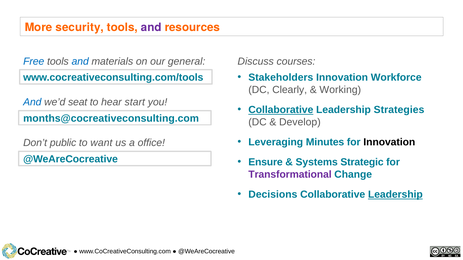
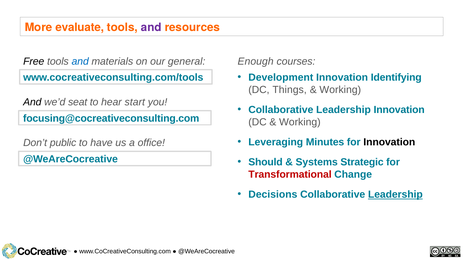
security: security -> evaluate (80, 27)
Free colour: blue -> black (34, 61)
Discuss: Discuss -> Enough (256, 61)
Stakeholders: Stakeholders -> Development (281, 78)
Workforce: Workforce -> Identifying (396, 78)
Clearly: Clearly -> Things (290, 90)
And colour: blue -> black (32, 102)
Collaborative underline: present -> none (281, 110)
Leadership Strategies: Strategies -> Innovation (399, 110)
months@cocreativeconsulting.com: months@cocreativeconsulting.com -> focusing@cocreativeconsulting.com (111, 119)
Develop: Develop -> Working (300, 122)
want: want -> have (101, 143)
Ensure: Ensure -> Should (266, 162)
Transformational colour: purple -> red (290, 175)
